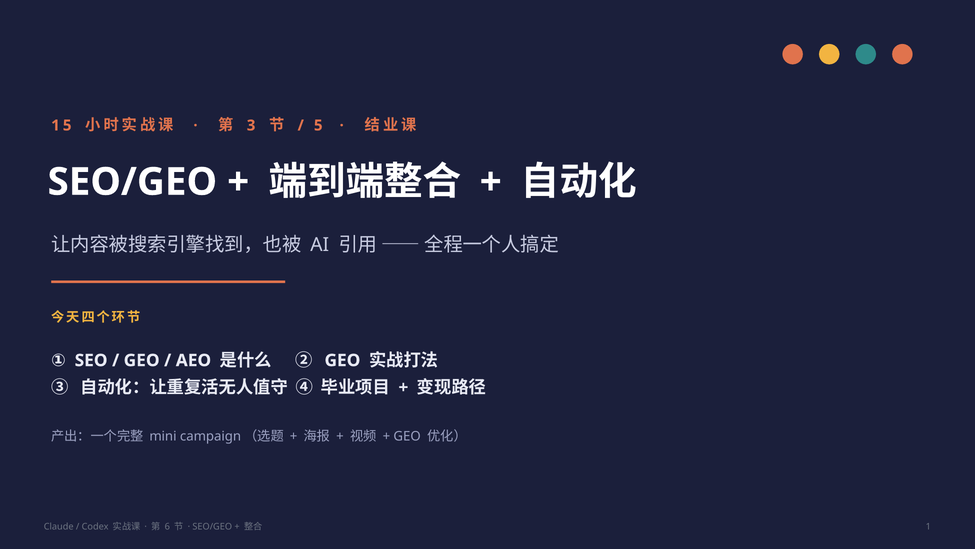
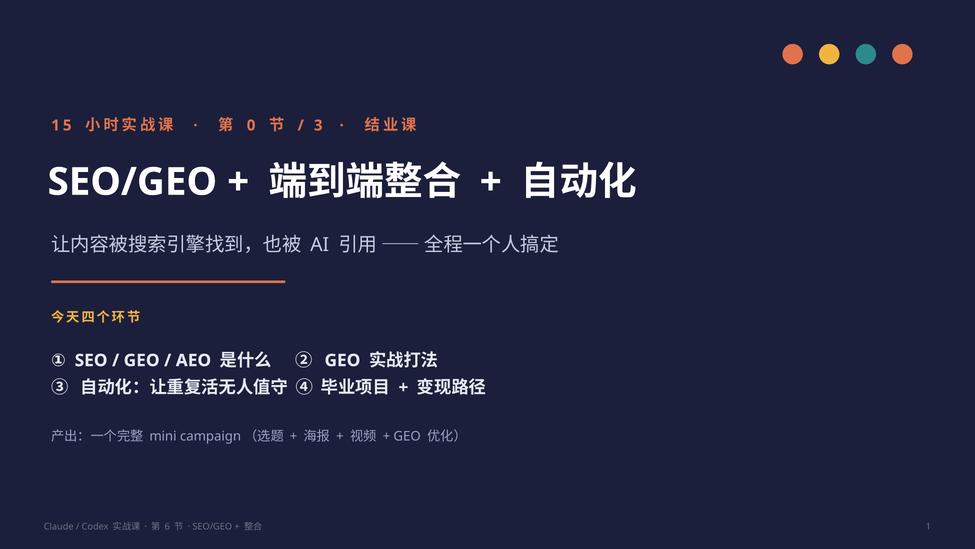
3: 3 -> 0 (251, 125)
5: 5 -> 3 (318, 125)
